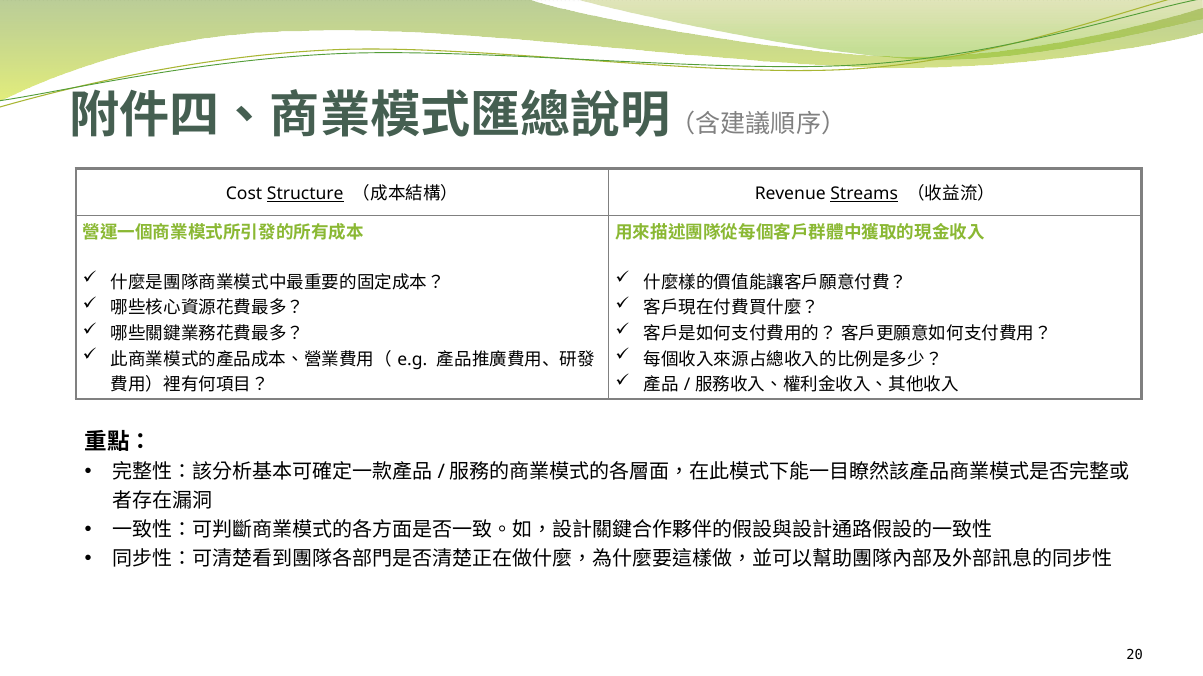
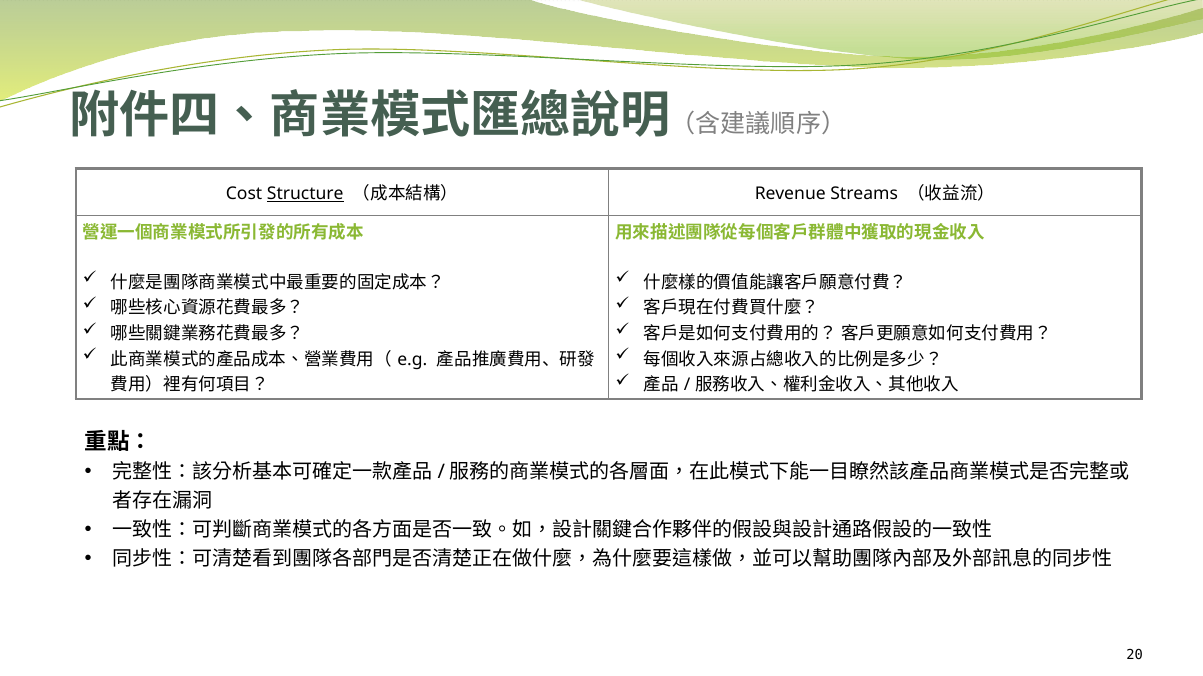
Streams underline: present -> none (864, 194)
